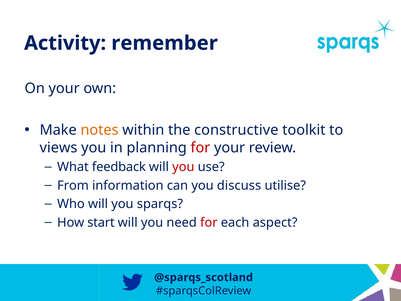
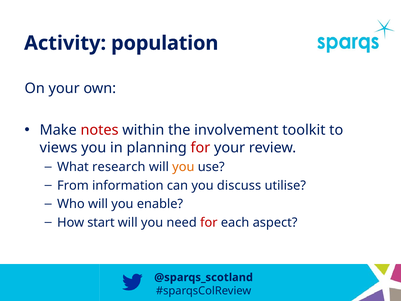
remember: remember -> population (165, 43)
notes colour: orange -> red (100, 130)
constructive: constructive -> involvement (236, 130)
feedback: feedback -> research (119, 167)
you colour: red -> orange (183, 167)
sparqs: sparqs -> enable (160, 204)
